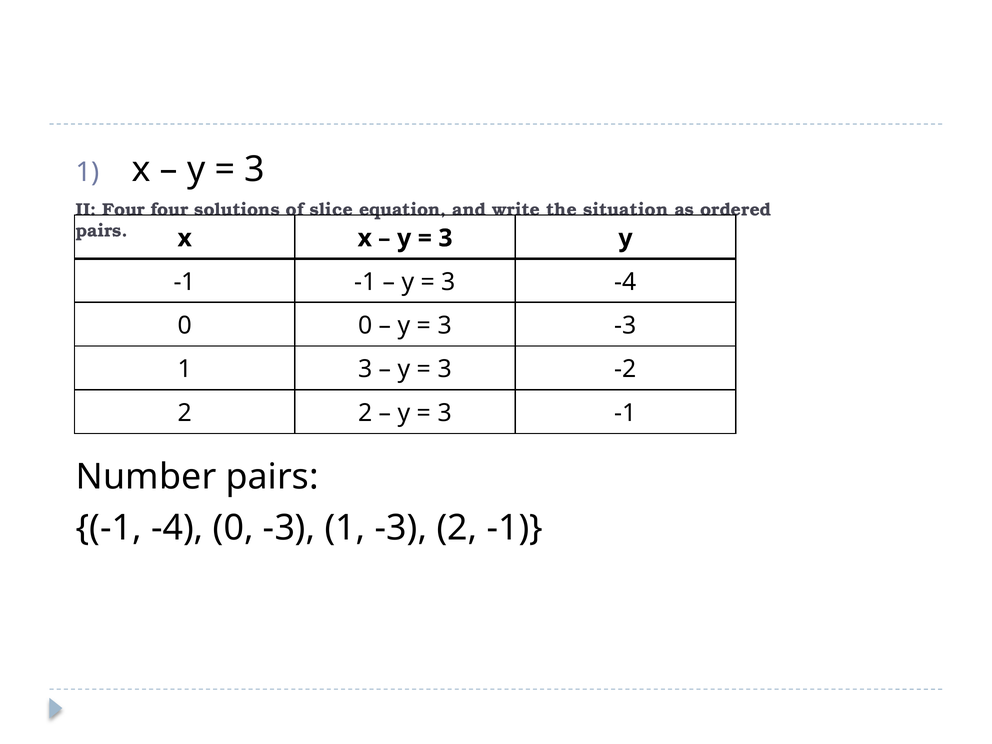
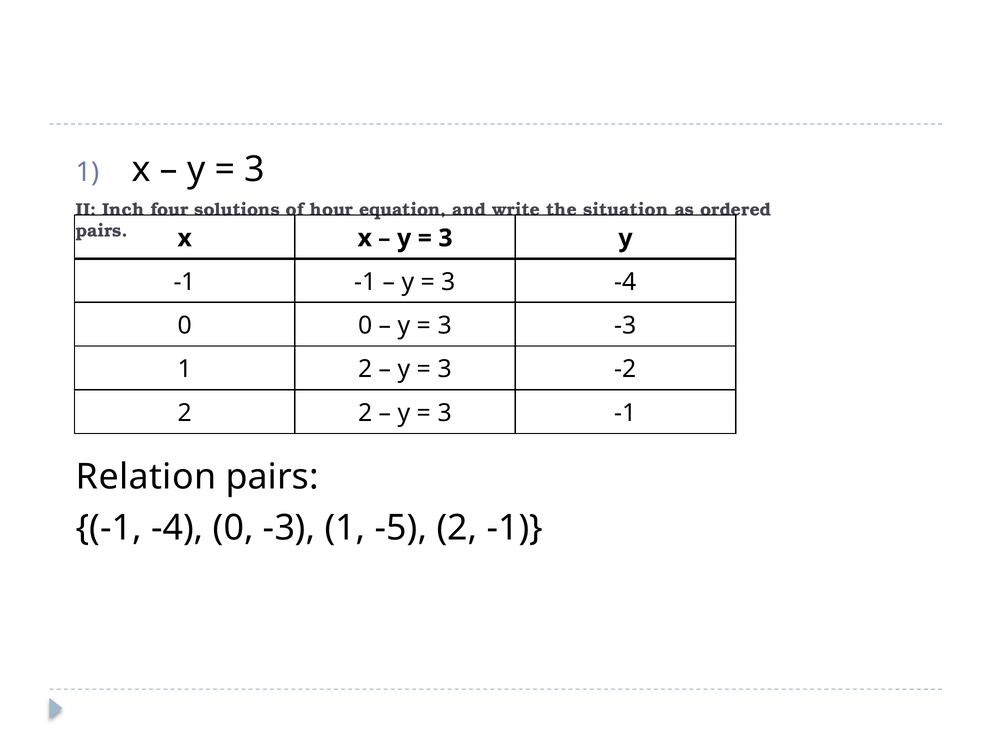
II Four: Four -> Inch (123, 210)
slice: slice -> hour (331, 210)
1 3: 3 -> 2 (366, 369)
Number: Number -> Relation (146, 477)
1 -3: -3 -> -5 (401, 528)
